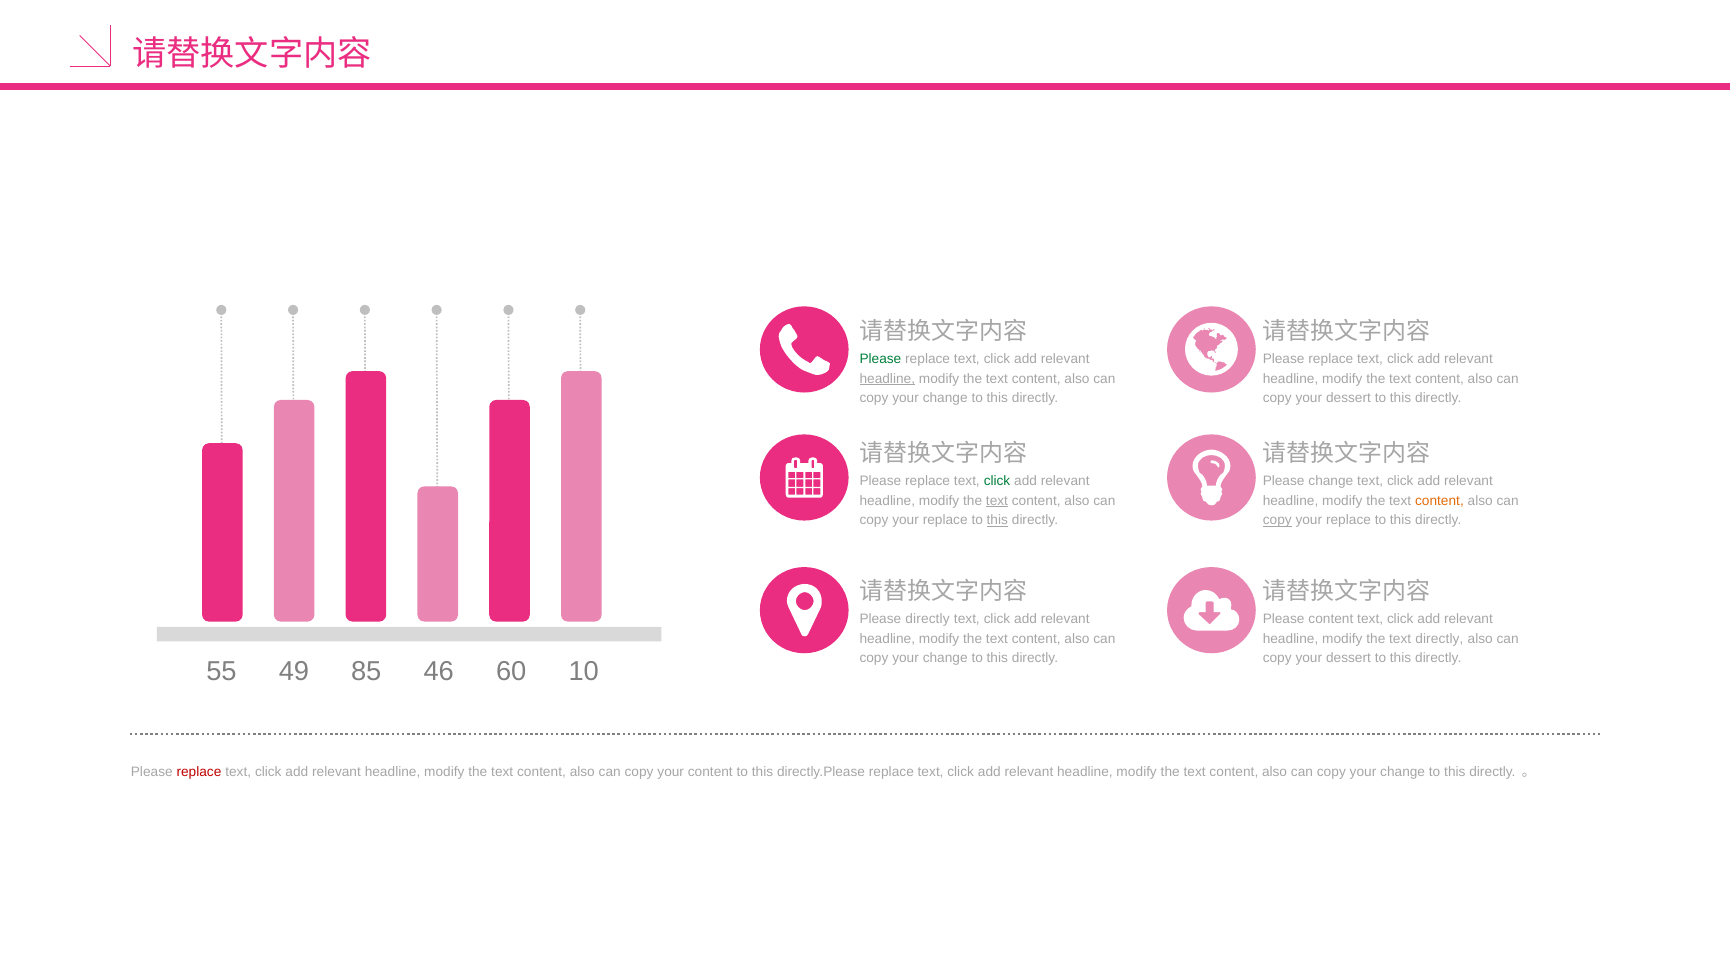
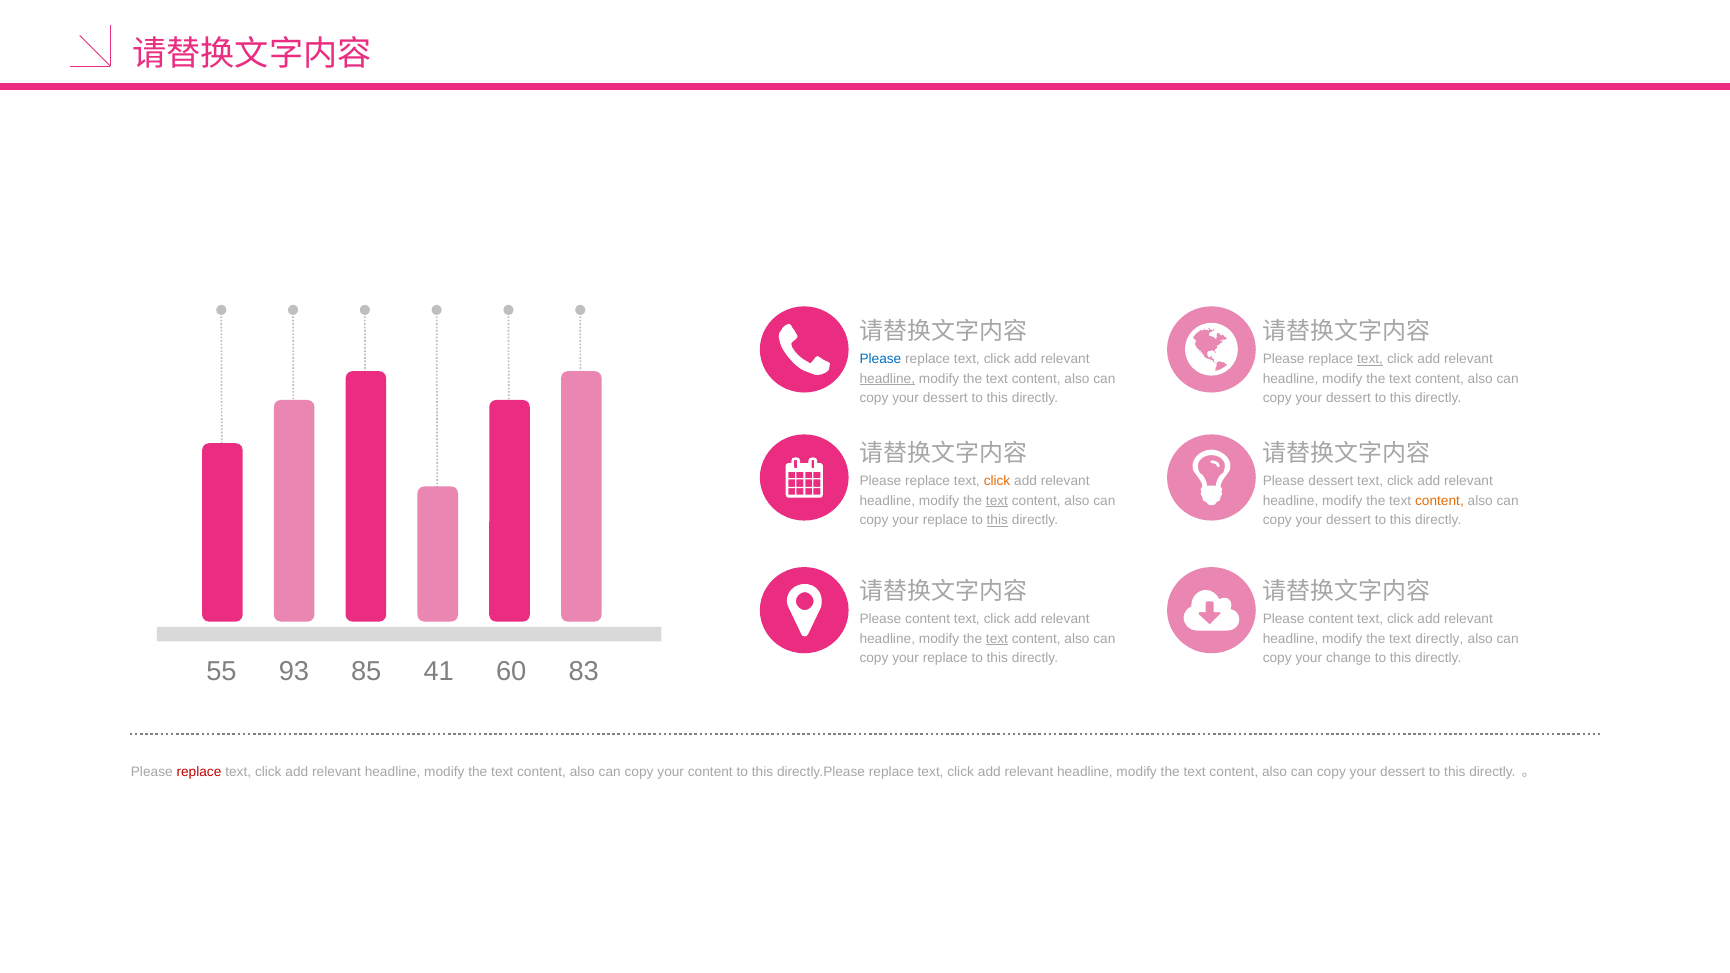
Please colour: green -> blue (880, 359)
text underline: none -> present (1370, 359)
change: change -> dessert (945, 398)
click colour: green -> orange (997, 481)
Please change: change -> dessert (1331, 481)
copy underline: present -> none (1277, 520)
replace: replace -> dessert (1348, 520)
directly: directly -> content (928, 619)
text underline: none -> present (997, 639)
change: change -> replace (945, 659)
dessert: dessert -> change (1348, 659)
49: 49 -> 93 (294, 672)
46: 46 -> 41 (439, 672)
10: 10 -> 83 (584, 672)
change: change -> dessert (1403, 772)
